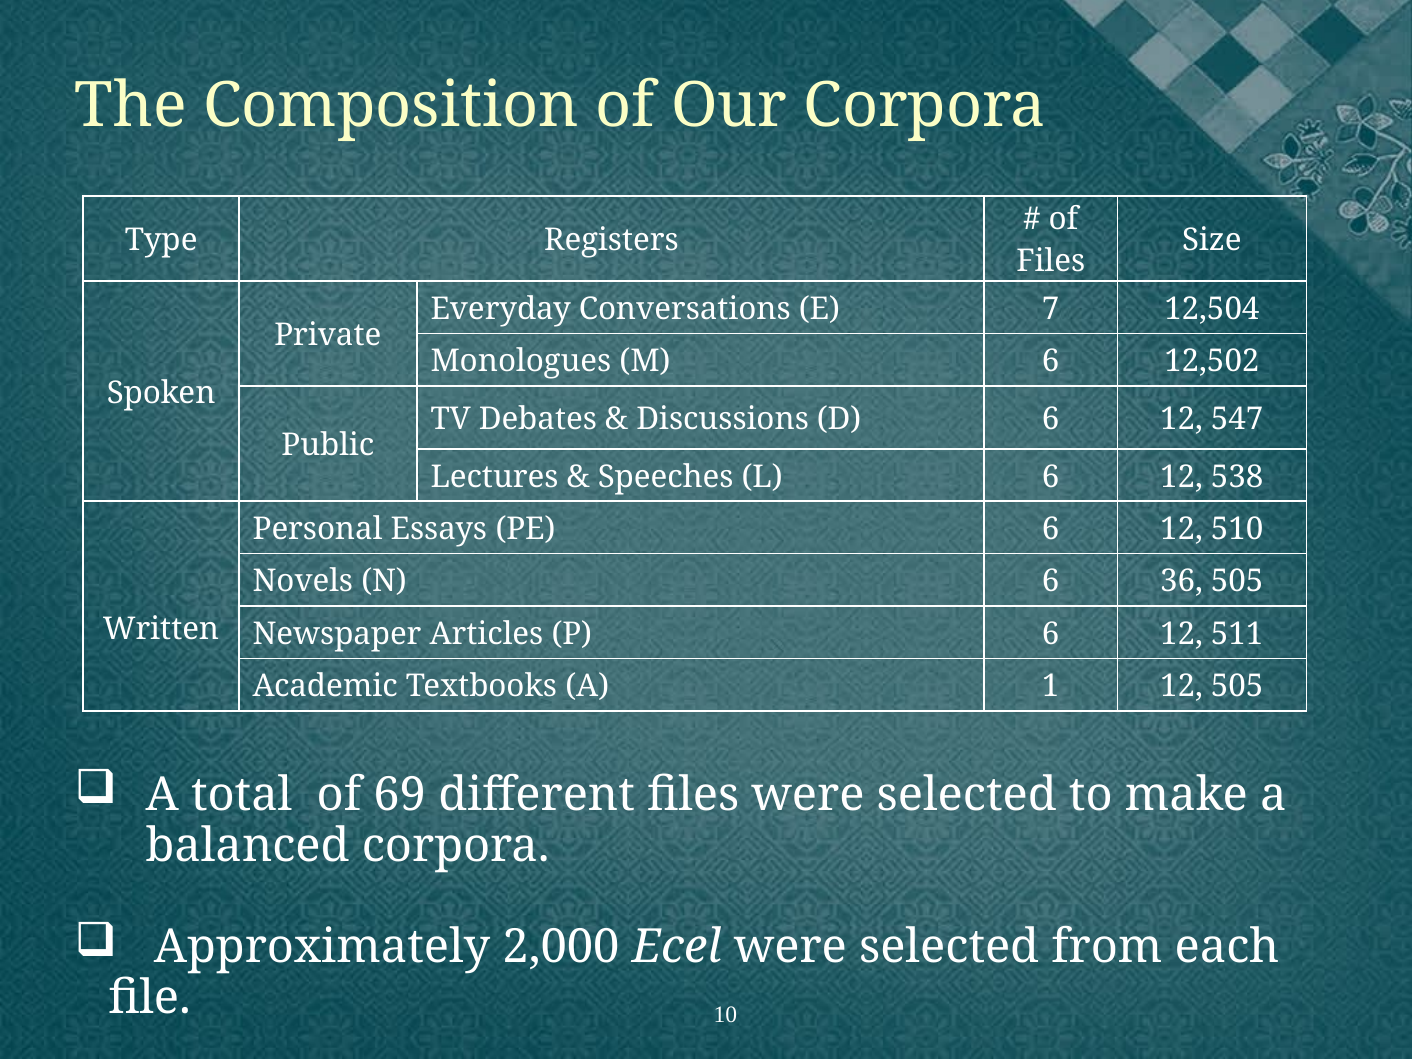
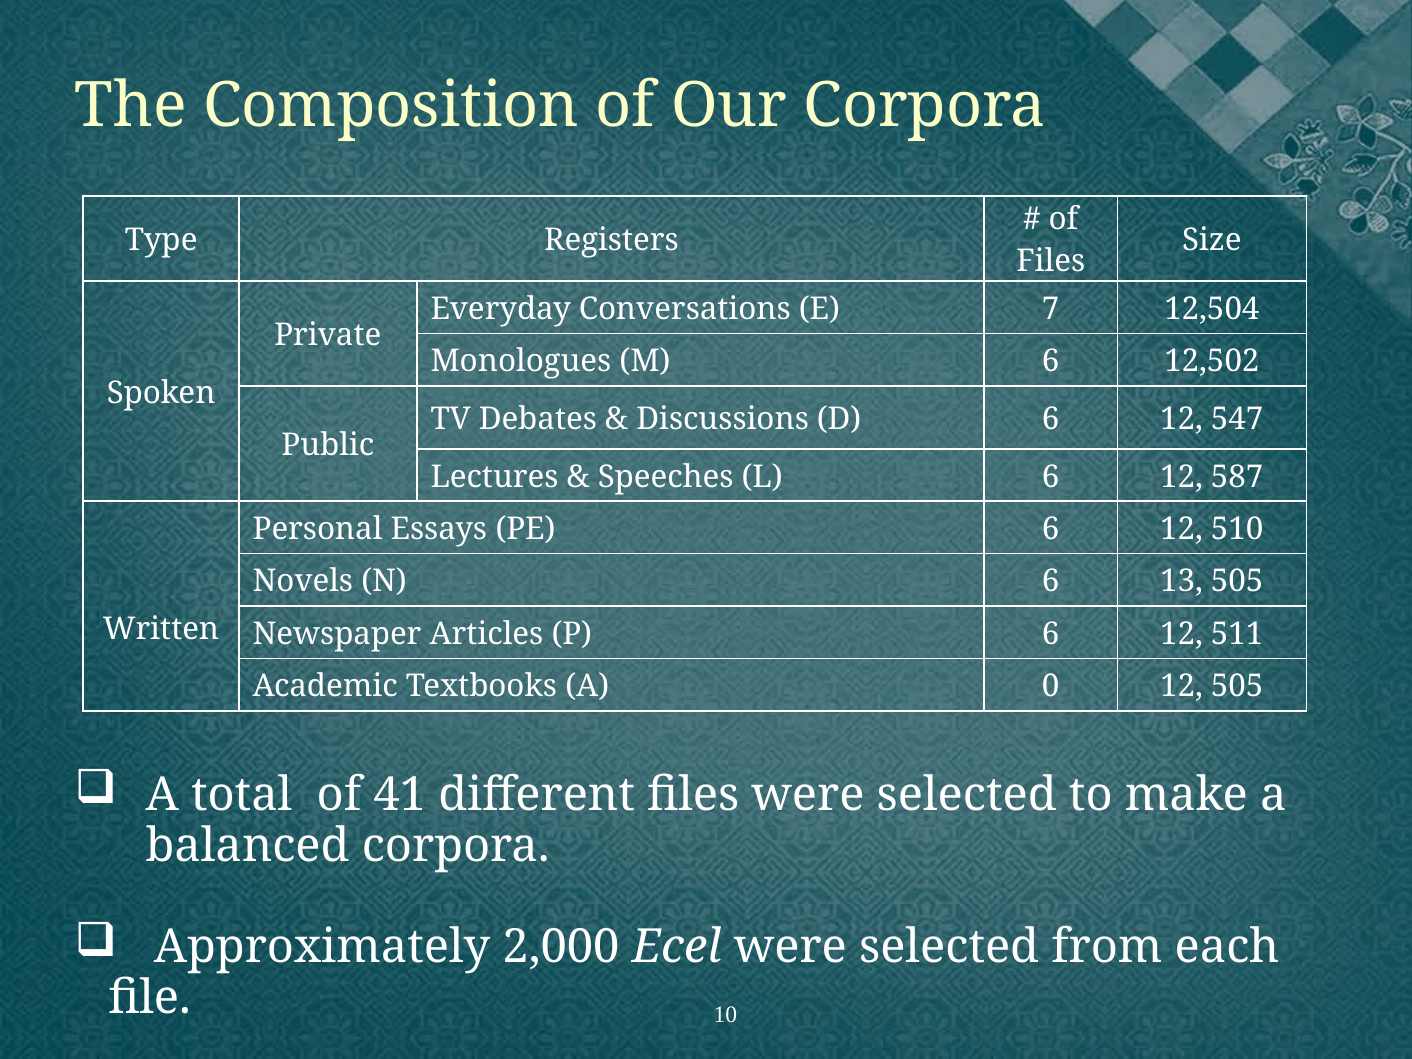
538: 538 -> 587 (1237, 477)
36: 36 -> 13 (1182, 582)
1: 1 -> 0 (1051, 687)
69: 69 -> 41 (400, 795)
